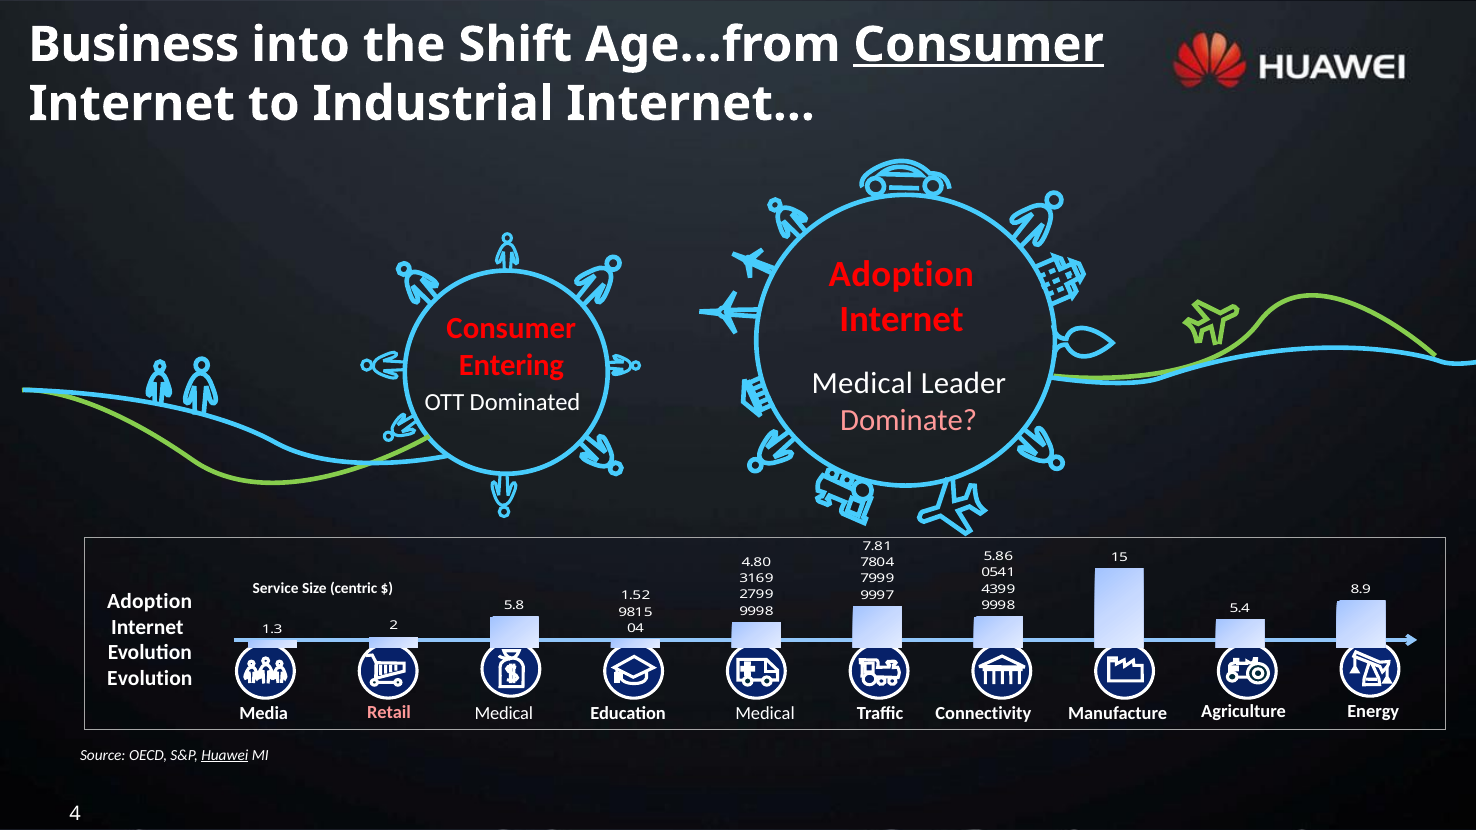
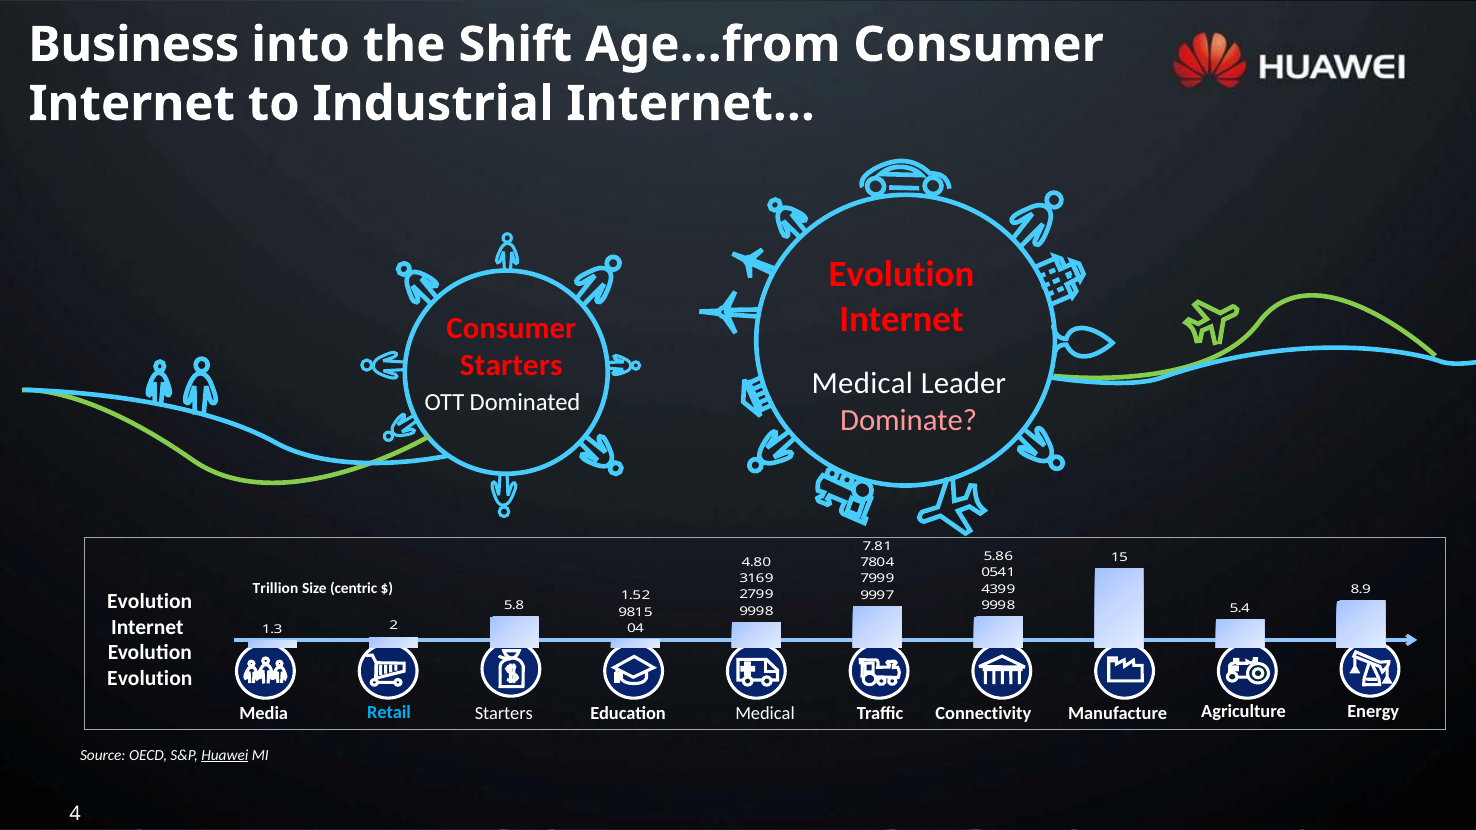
Consumer underline: present -> none (979, 45)
Adoption: Adoption -> Evolution (901, 275)
Entering: Entering -> Starters (511, 365)
Service: Service -> Trillion (276, 589)
Adoption: Adoption -> Evolution (150, 601)
Retail colour: pink -> light blue (389, 713)
Medical: Medical -> Starters (504, 713)
